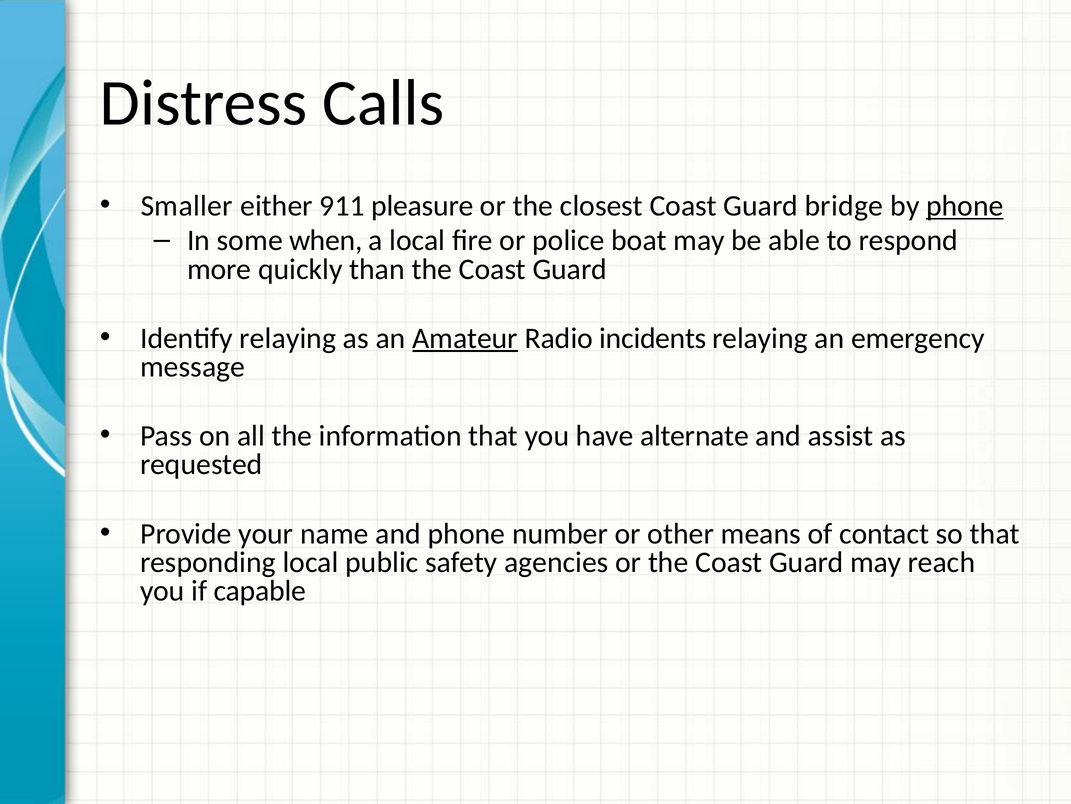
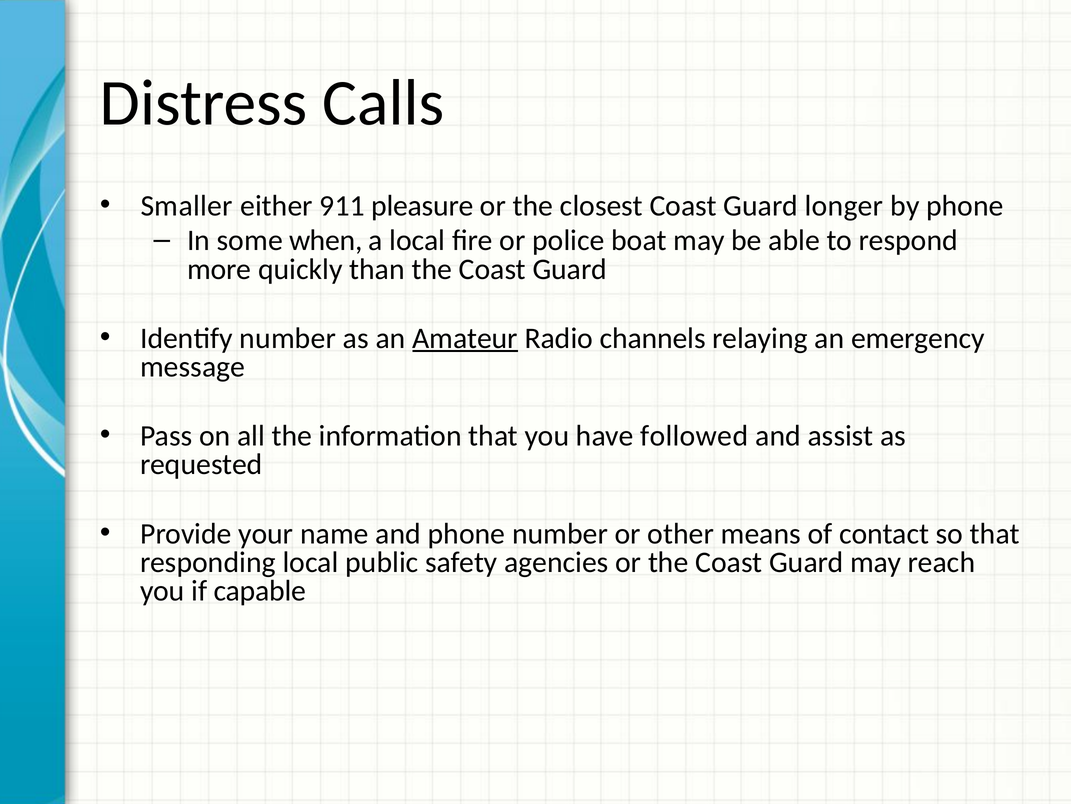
bridge: bridge -> longer (844, 206)
phone underline: present -> none (965, 206)
Identify relaying: relaying -> number (288, 338)
incidents: incidents -> channels (653, 338)
alternate: alternate -> followed (694, 436)
